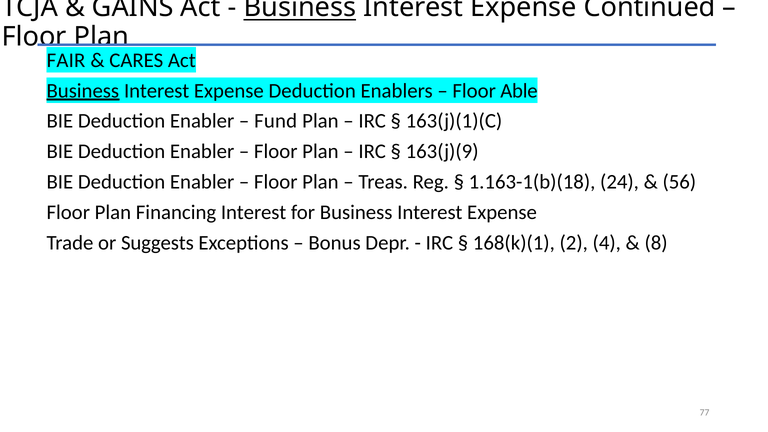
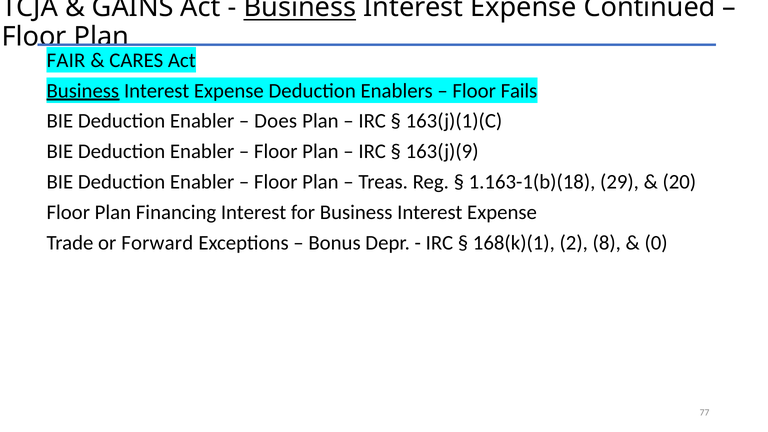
Able: Able -> Fails (519, 91)
Fund: Fund -> Does (276, 121)
24: 24 -> 29 (619, 182)
56: 56 -> 20 (679, 182)
Suggests: Suggests -> Forward (157, 243)
4: 4 -> 8 (607, 243)
8: 8 -> 0 (656, 243)
